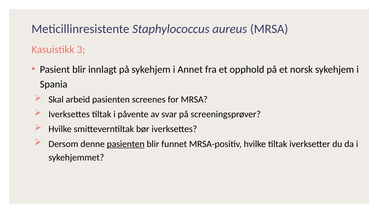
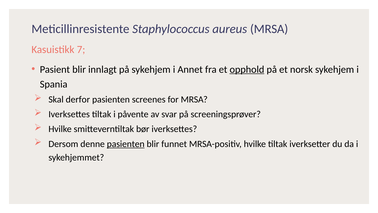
3: 3 -> 7 (81, 50)
opphold underline: none -> present (247, 69)
arbeid: arbeid -> derfor (78, 99)
